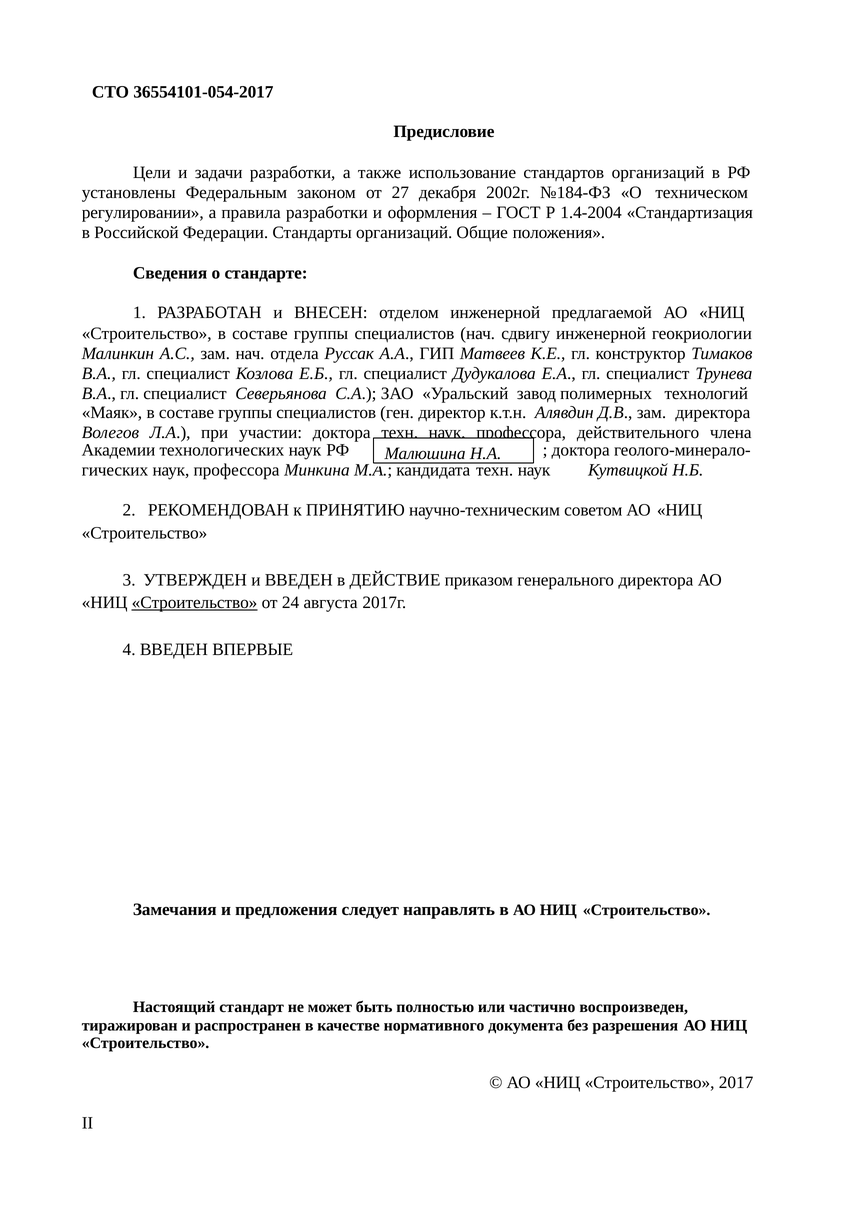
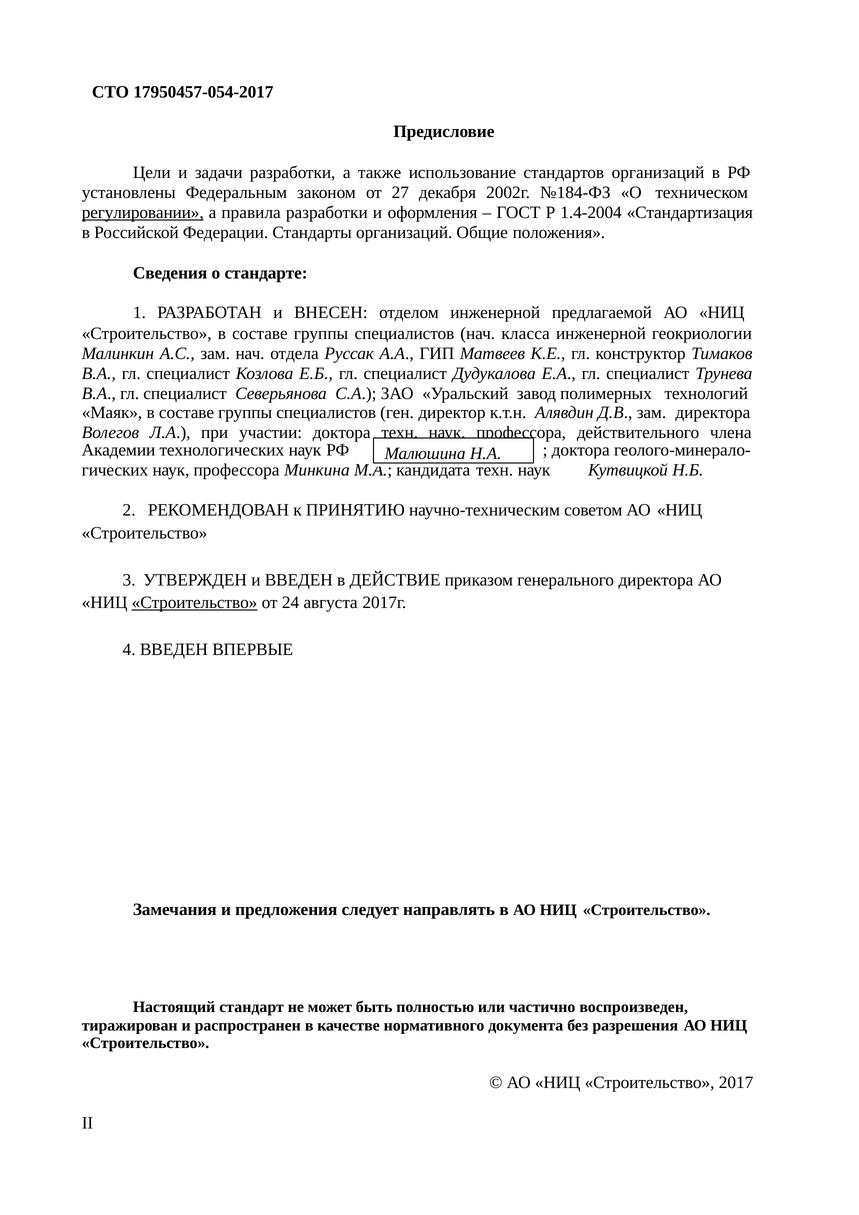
36554101-054-2017: 36554101-054-2017 -> 17950457-054-2017 (203, 92)
регулировании underline: none -> present (143, 213)
сдвигу: сдвигу -> класса (526, 334)
